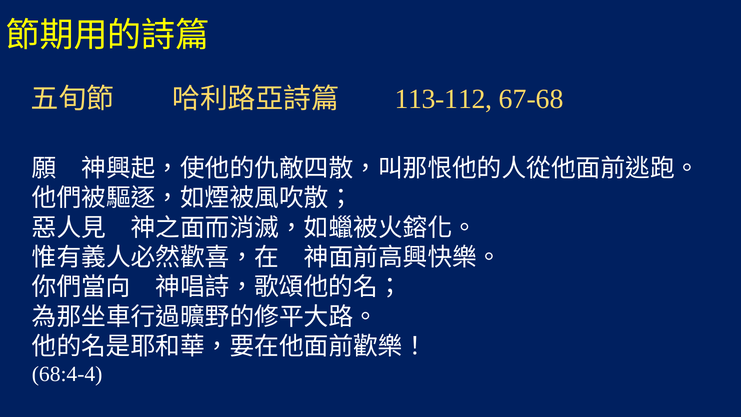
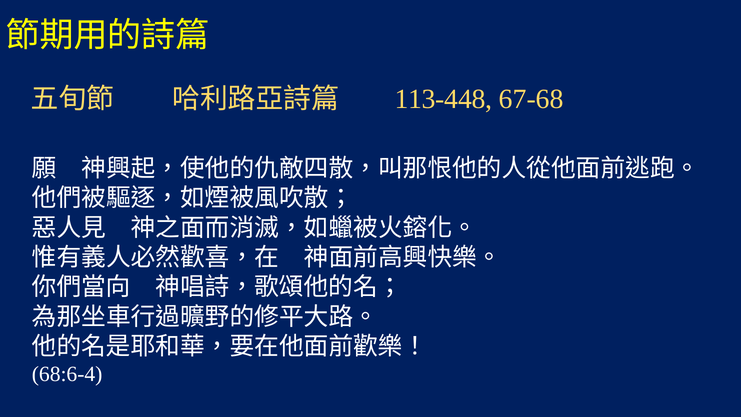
113-112: 113-112 -> 113-448 (443, 99)
68:4-4: 68:4-4 -> 68:6-4 (67, 374)
